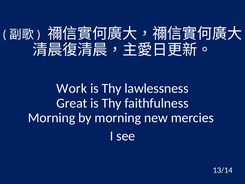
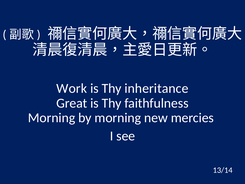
lawlessness: lawlessness -> inheritance (156, 88)
